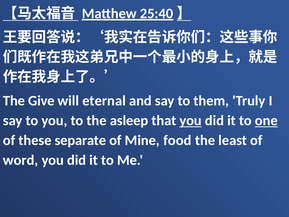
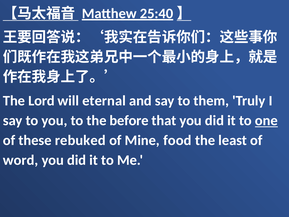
Give: Give -> Lord (41, 101)
asleep: asleep -> before (129, 120)
you underline: present -> none (191, 120)
separate: separate -> rebuked (80, 140)
